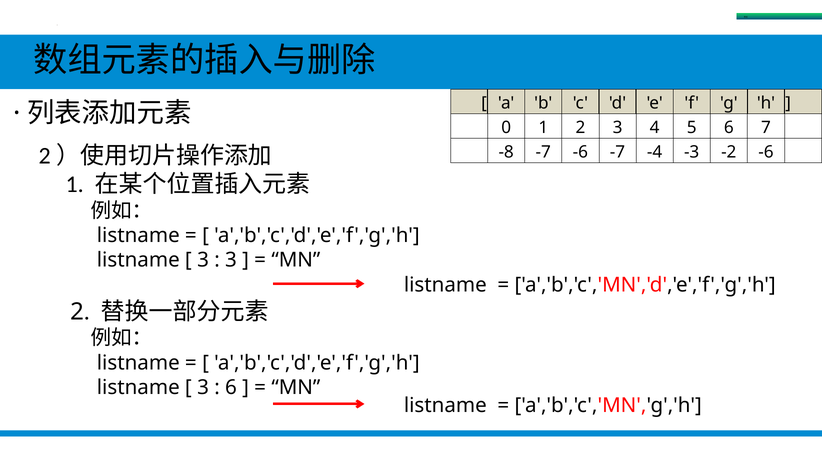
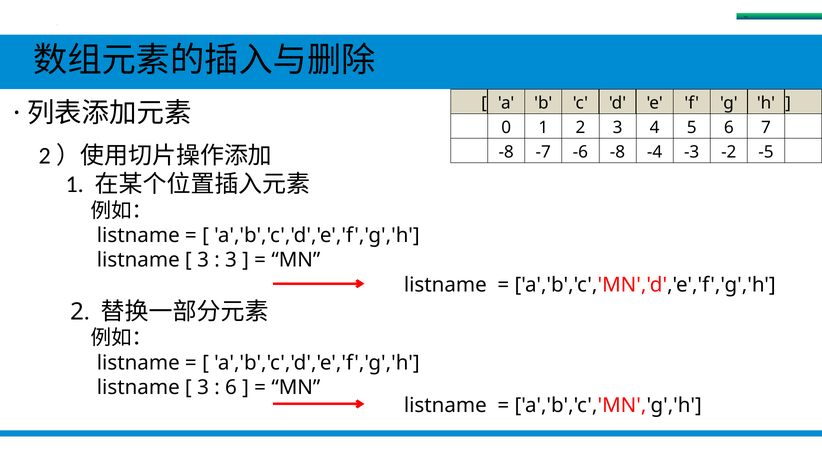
-6 -7: -7 -> -8 (617, 152)
-2 -6: -6 -> -5 (766, 152)
